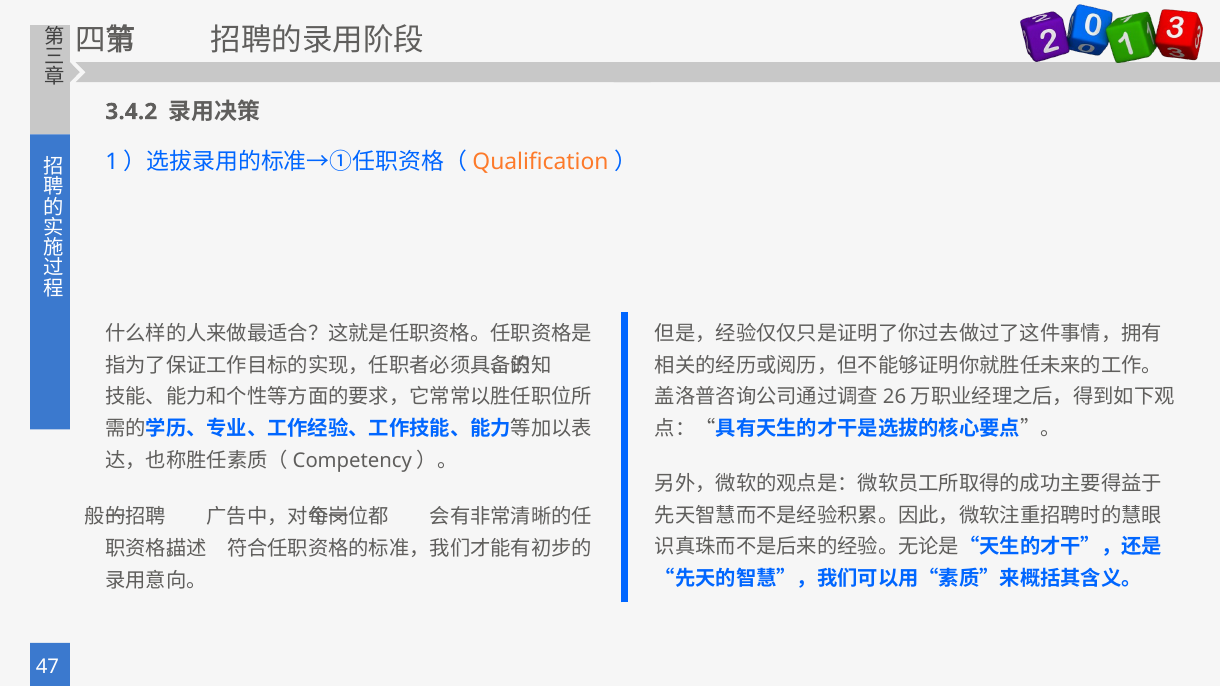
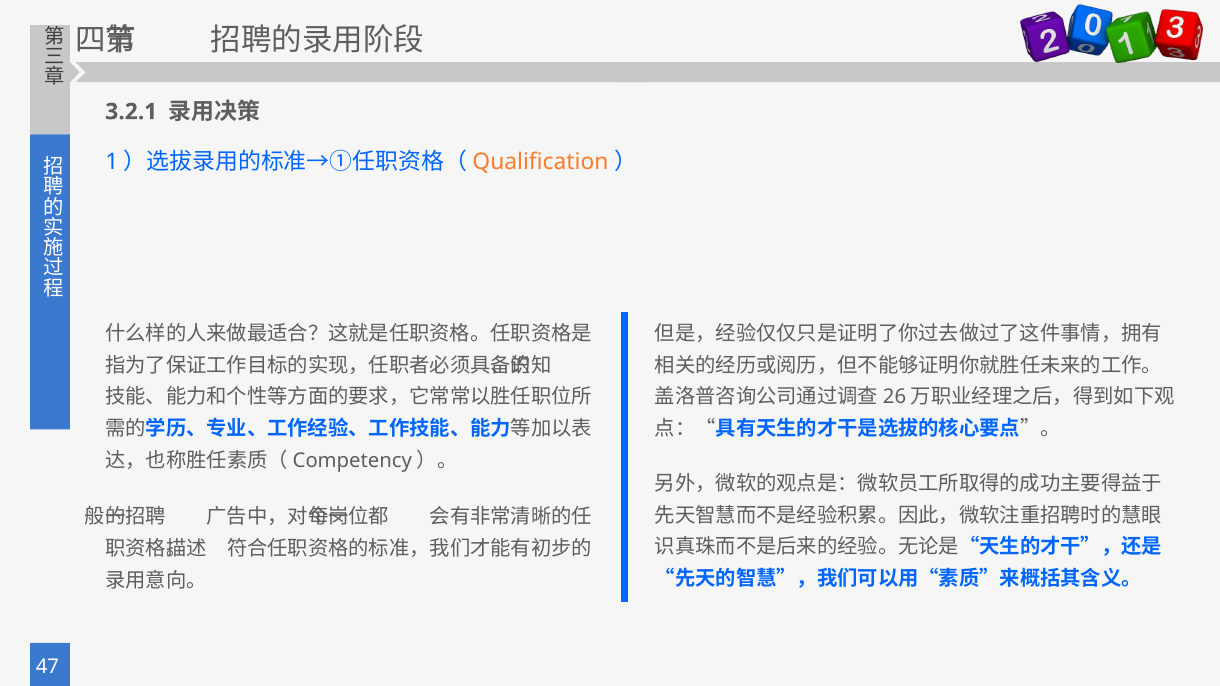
3.4.2: 3.4.2 -> 3.2.1 (131, 112)
